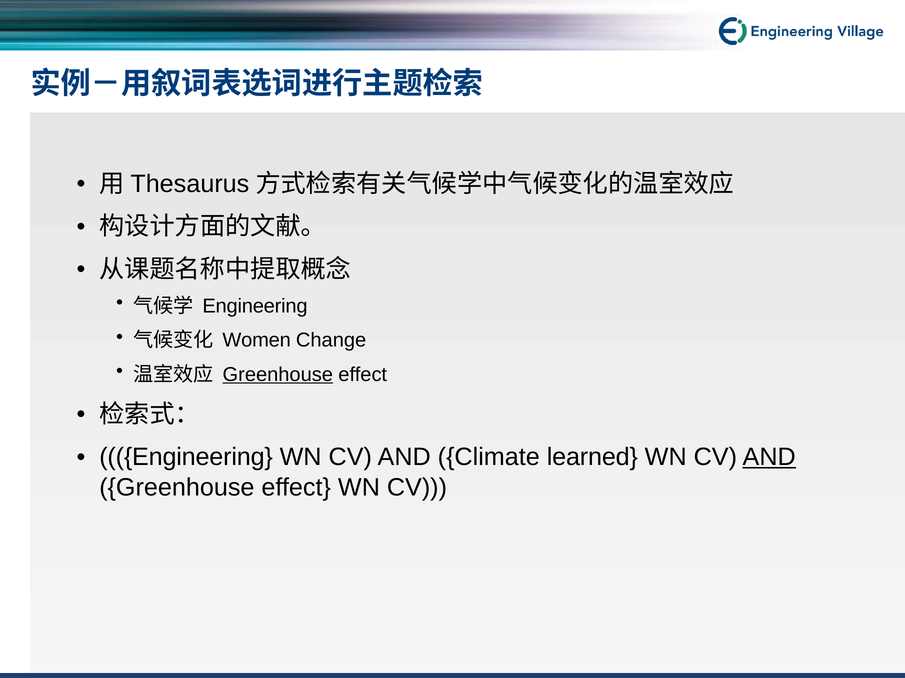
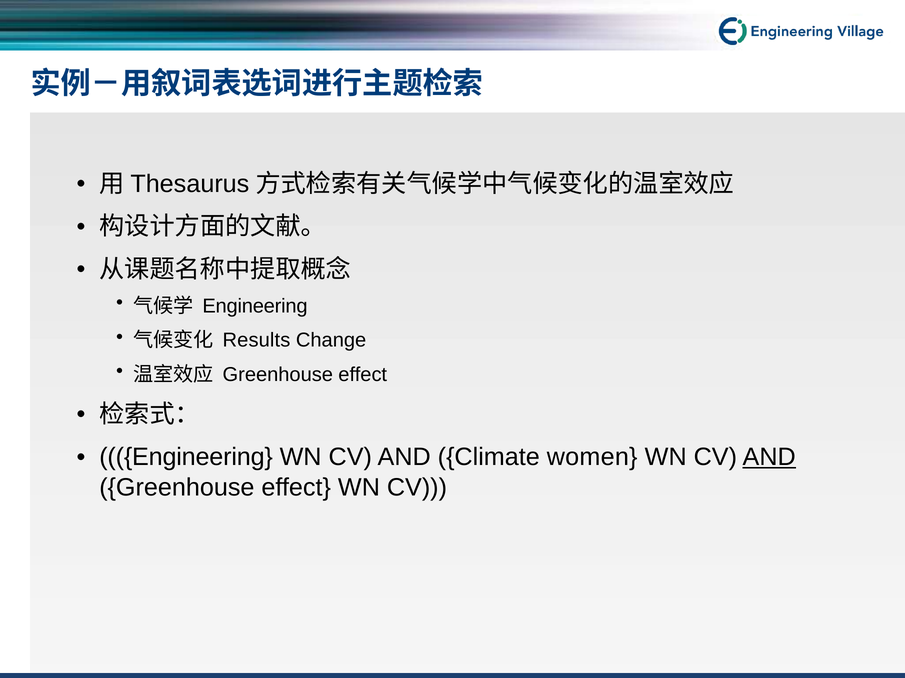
Women: Women -> Results (256, 341)
Greenhouse underline: present -> none (278, 375)
learned: learned -> women (592, 458)
